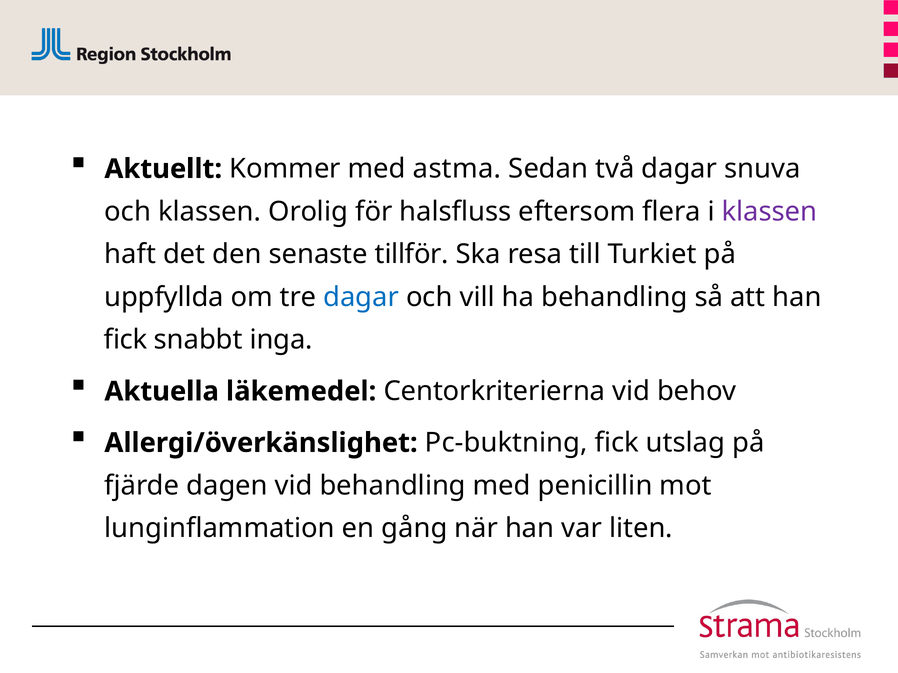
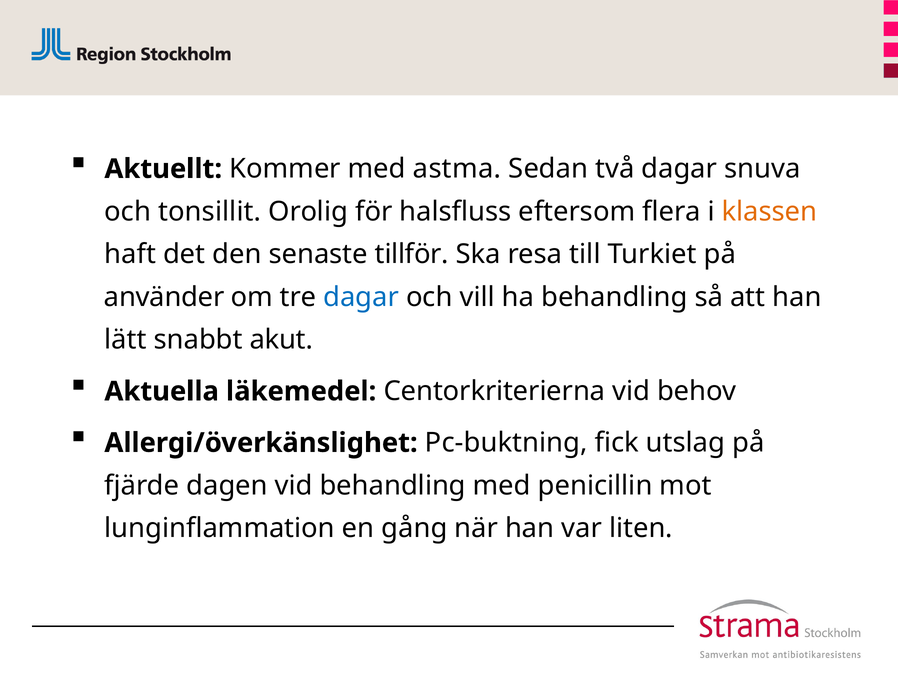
och klassen: klassen -> tonsillit (210, 212)
klassen colour: purple -> orange (770, 212)
uppfyllda: uppfyllda -> använder (164, 297)
fick: fick -> lätt (125, 340)
inga: inga -> akut (281, 340)
